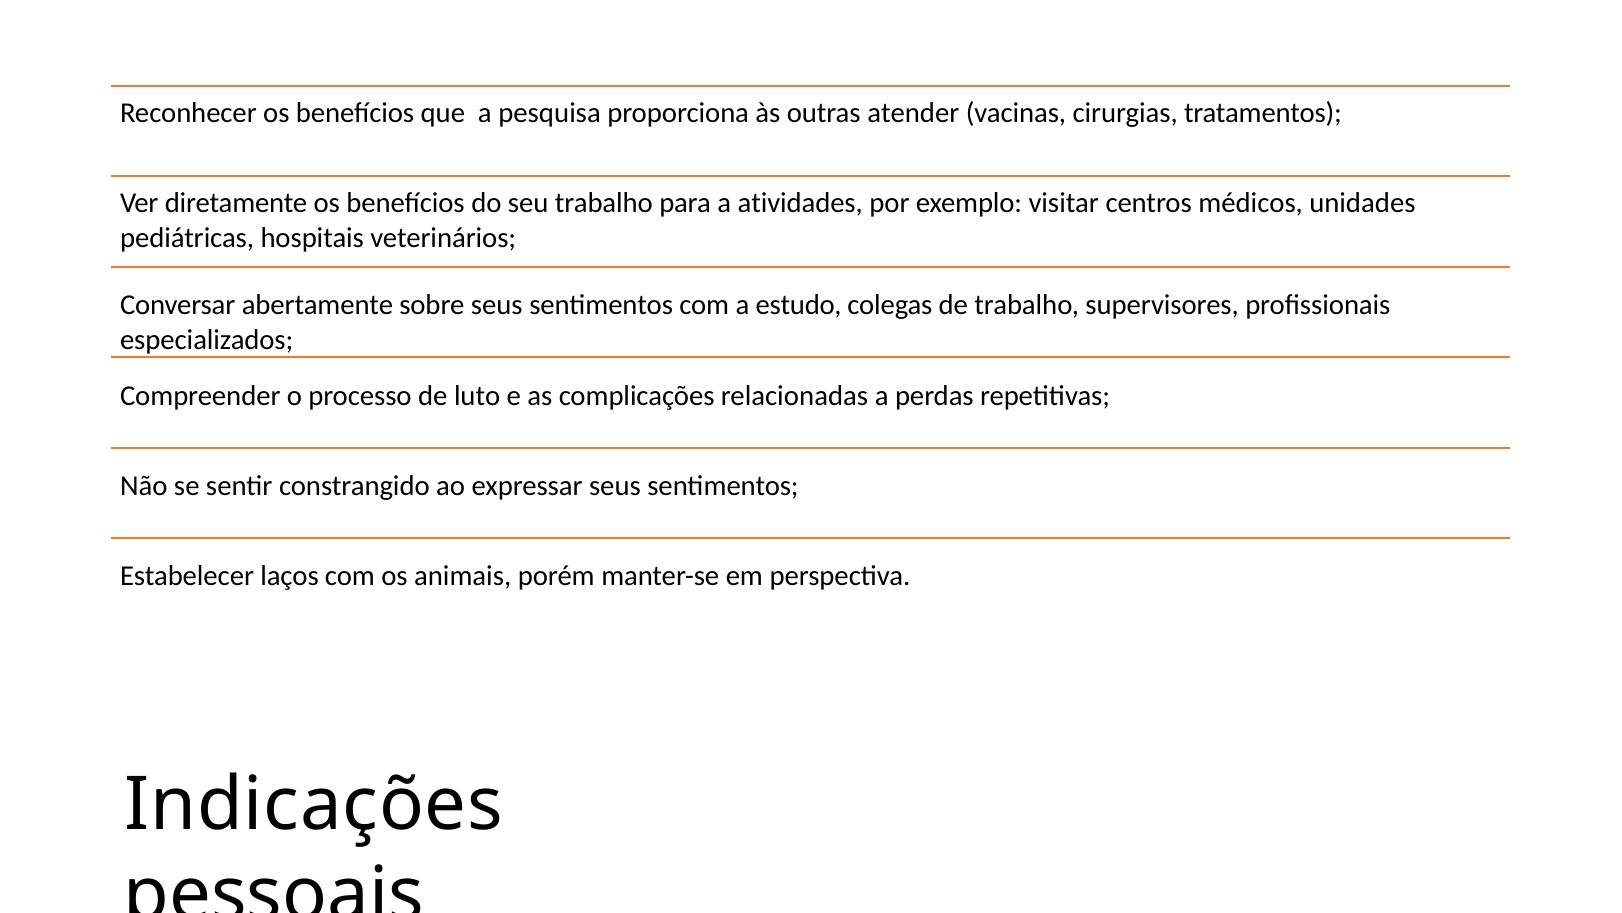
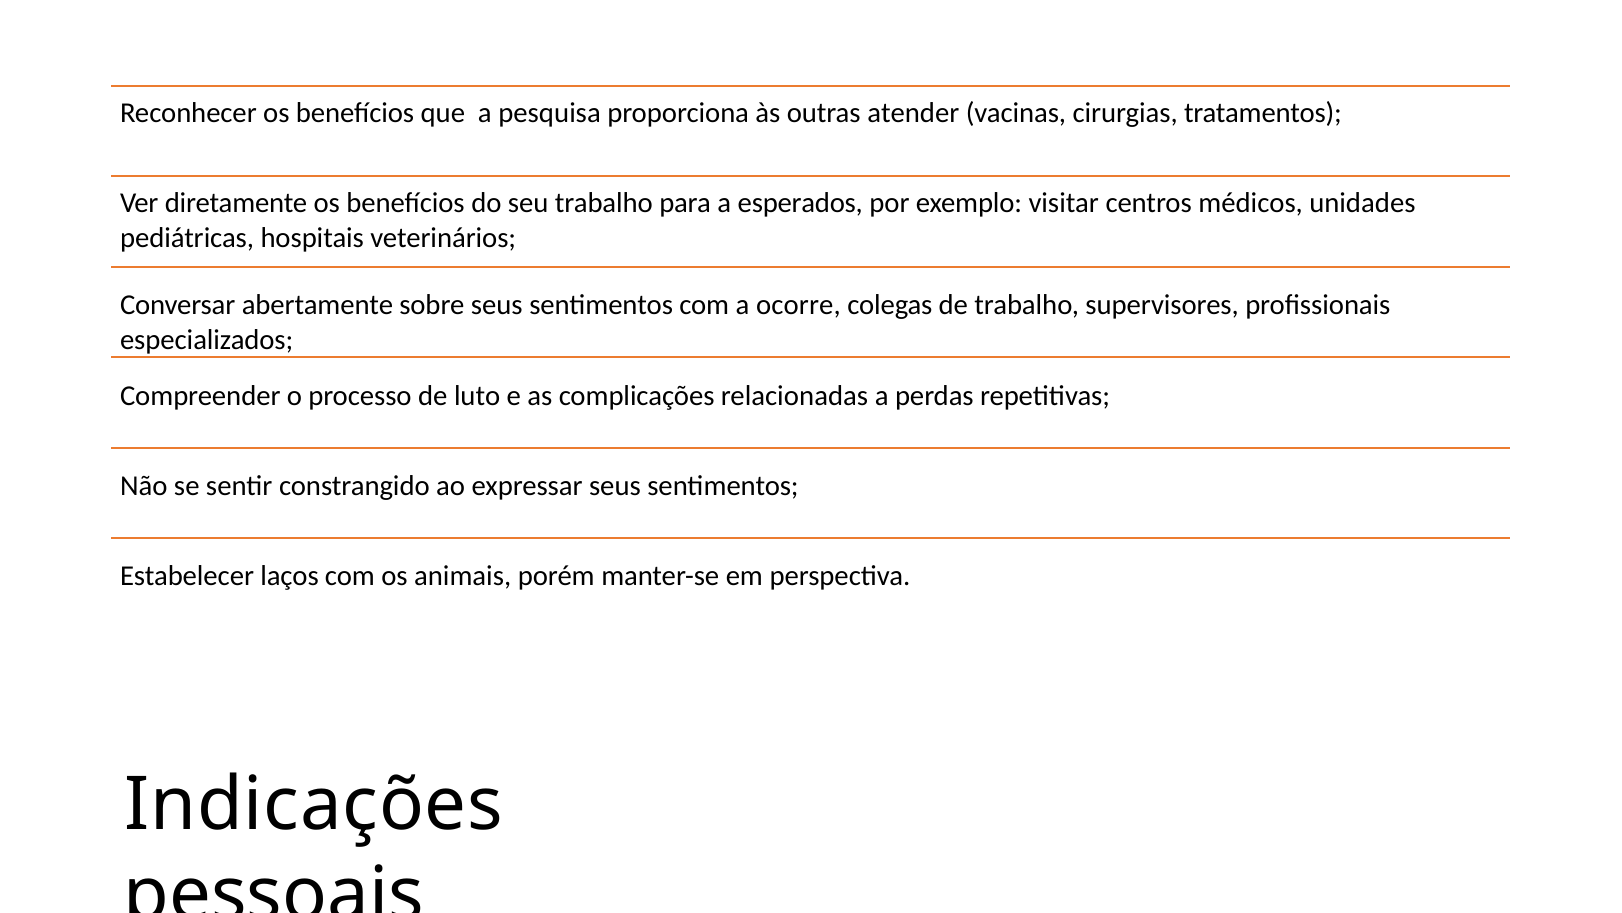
atividades: atividades -> esperados (800, 203)
estudo: estudo -> ocorre (798, 305)
